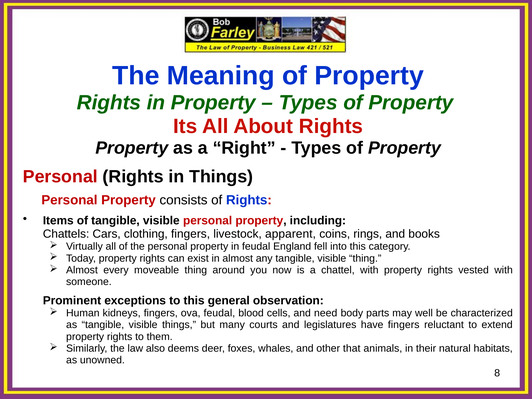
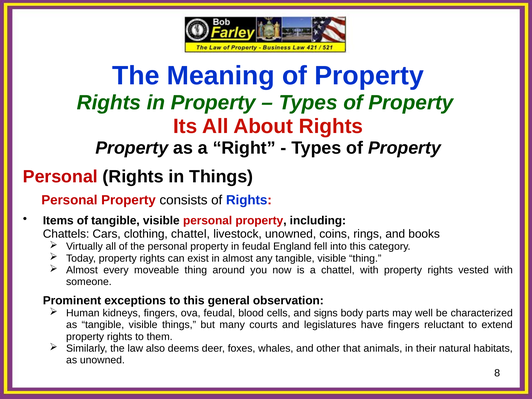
clothing fingers: fingers -> chattel (190, 234)
livestock apparent: apparent -> unowned (291, 234)
need: need -> signs (326, 313)
